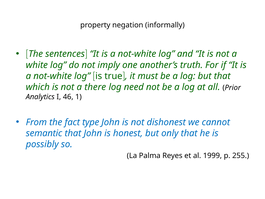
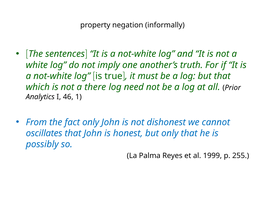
fact type: type -> only (91, 122)
semantic: semantic -> oscillates (44, 133)
